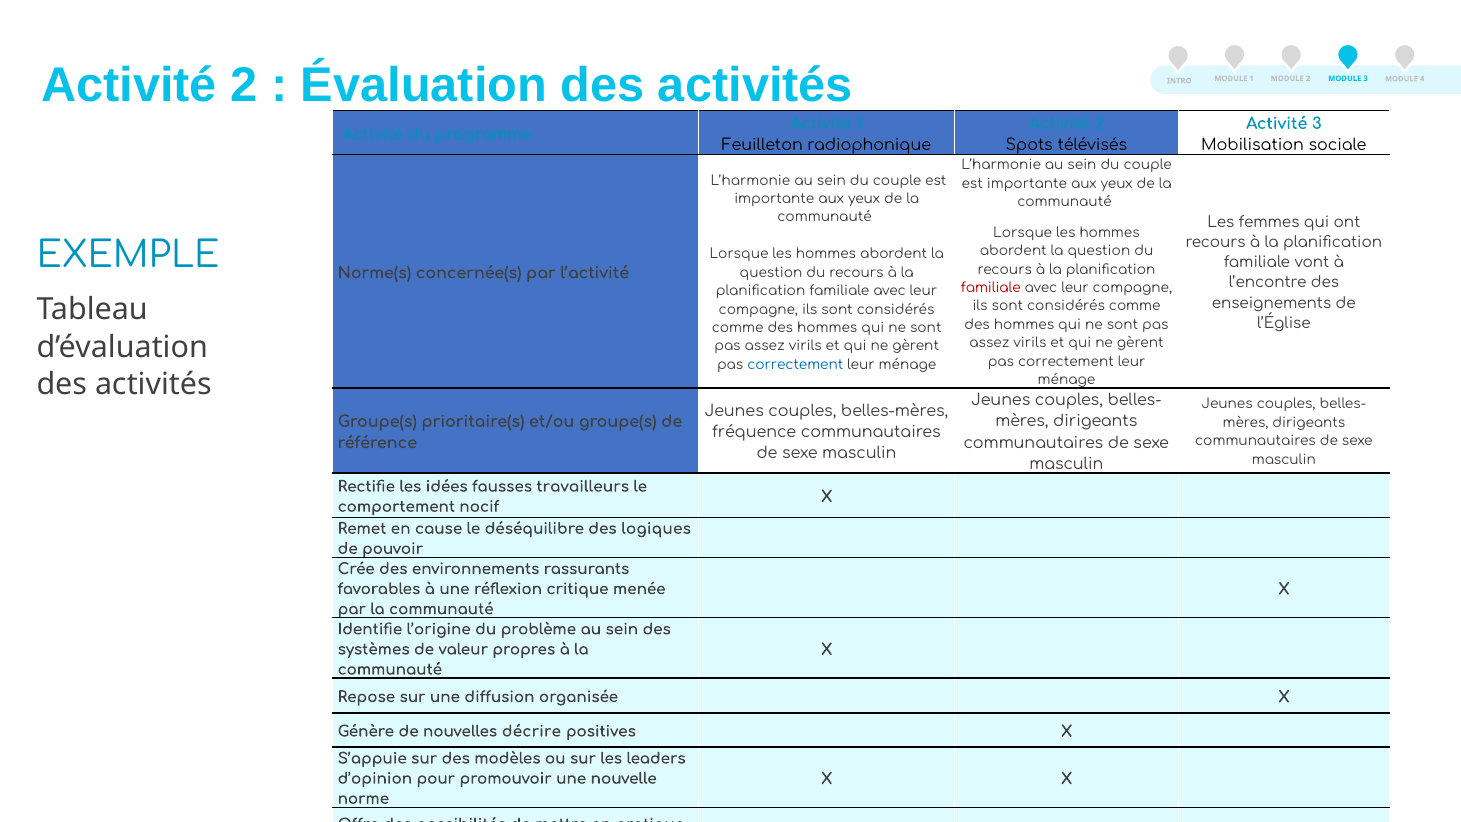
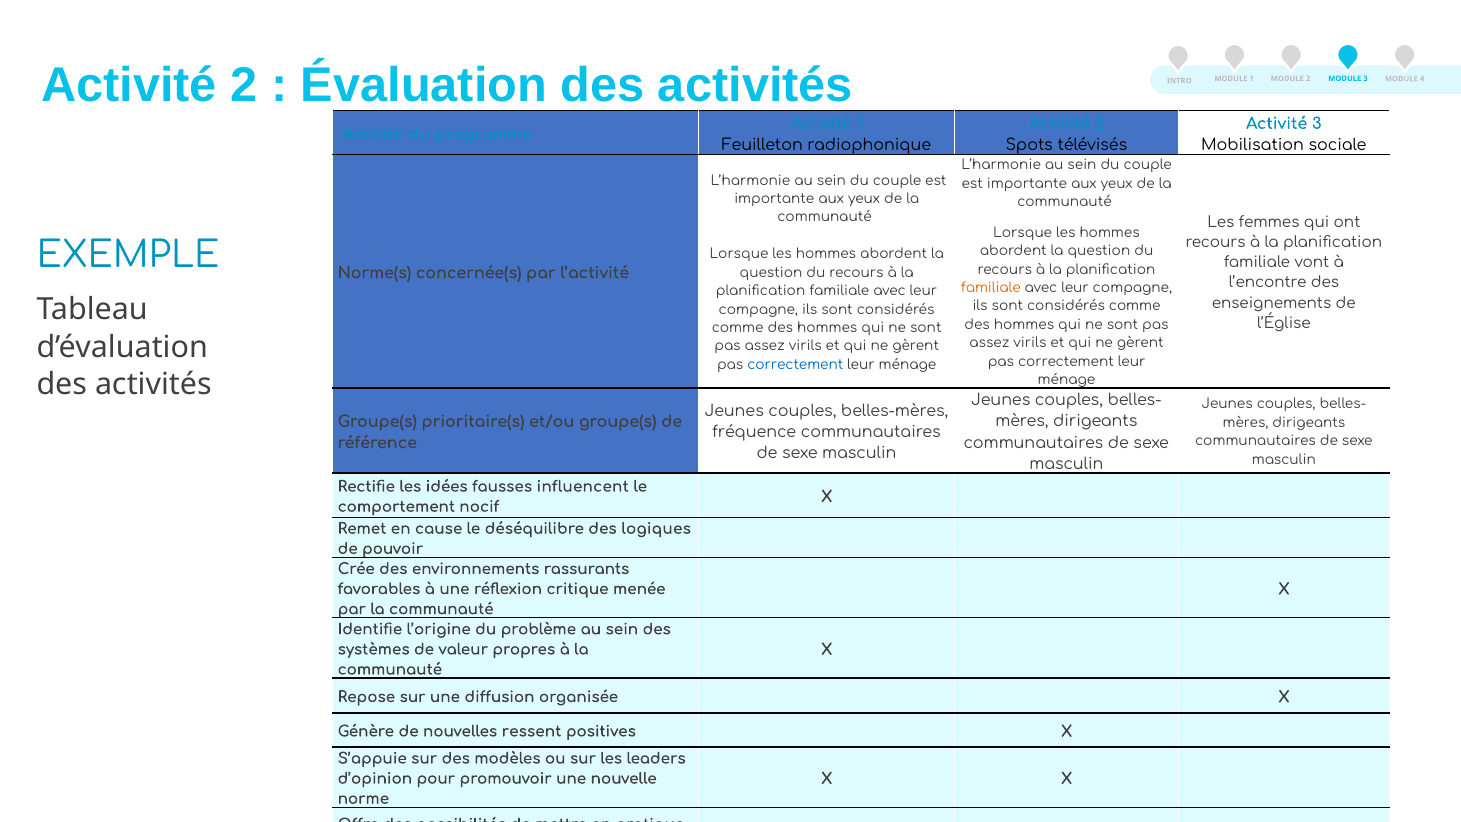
familiale colour: red -> orange (991, 288)
travailleurs: travailleurs -> influencent (583, 487)
décrire: décrire -> ressent (531, 731)
